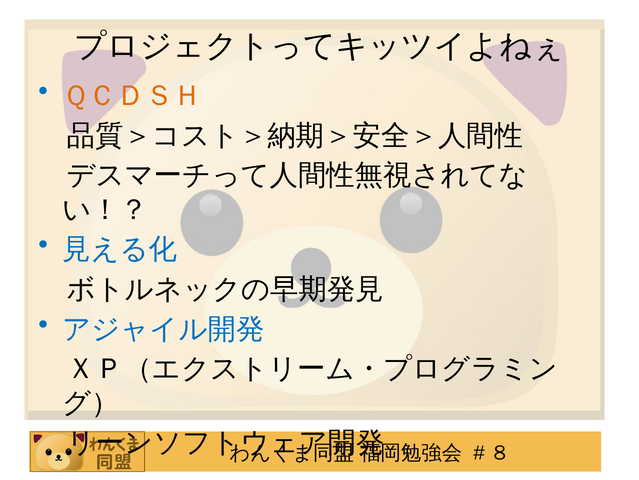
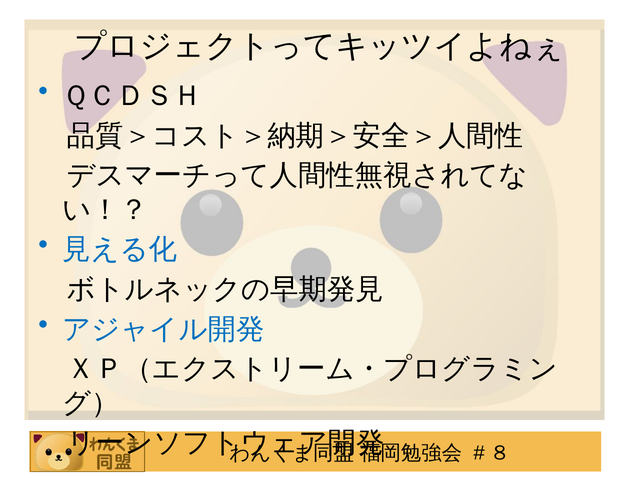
ＱＣＤＳＨ colour: orange -> black (132, 96)
